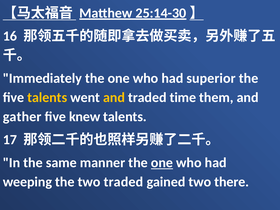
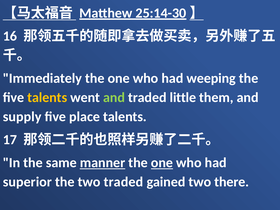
superior: superior -> weeping (211, 78)
and colour: yellow -> light green (114, 98)
time: time -> little (183, 98)
gather: gather -> supply (22, 117)
knew: knew -> place (85, 117)
manner underline: none -> present (103, 163)
weeping: weeping -> superior (27, 182)
